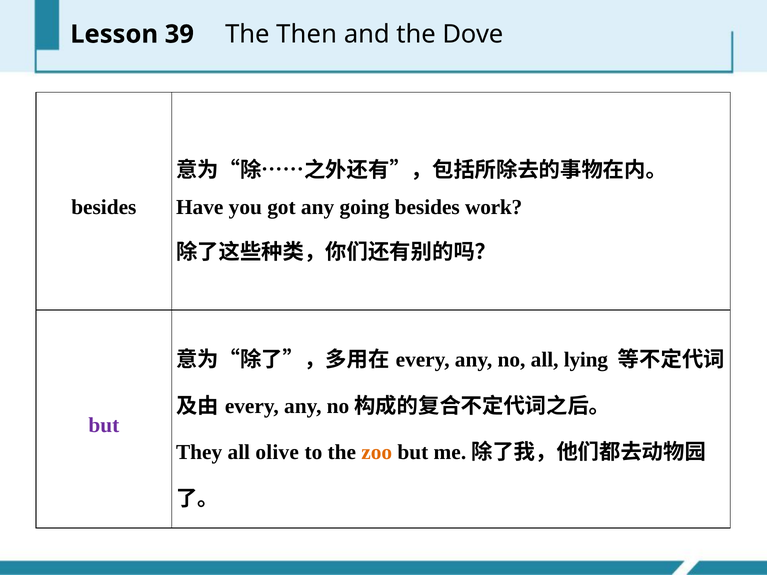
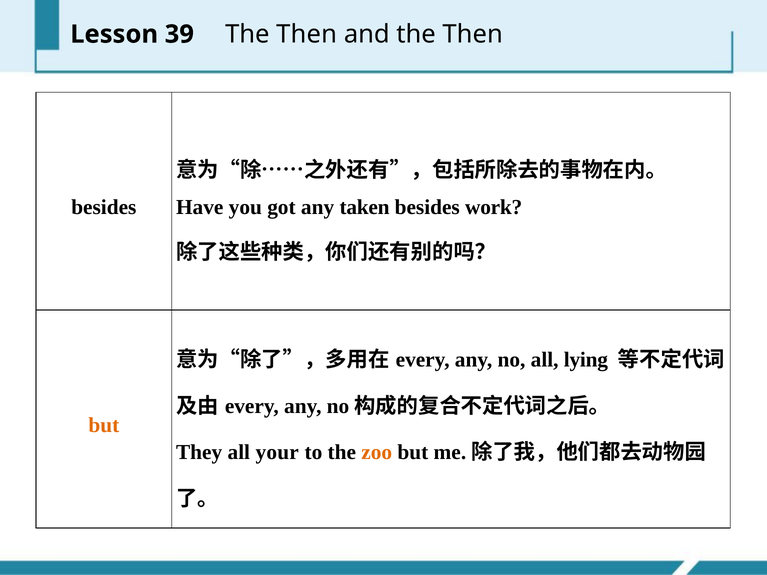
and the Dove: Dove -> Then (473, 34)
going: going -> taken (365, 207)
but colour: purple -> orange (104, 425)
olive: olive -> your (277, 453)
